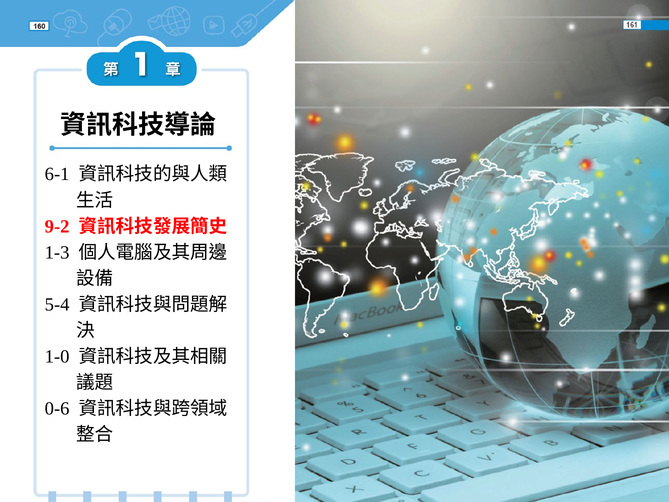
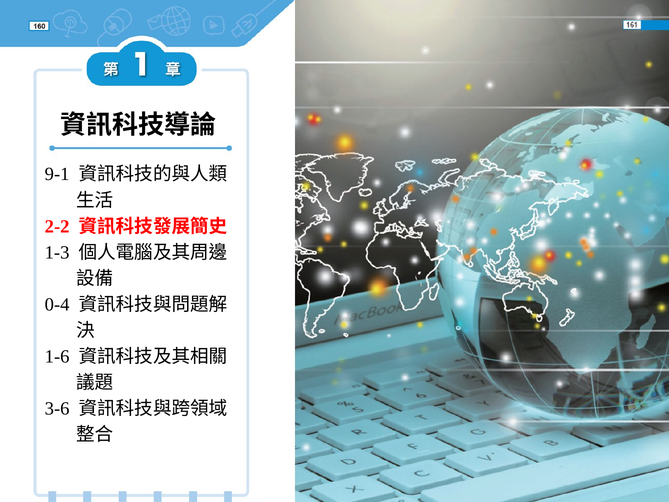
6-1: 6-1 -> 9-1 (57, 174)
9-2: 9-2 -> 2-2 (57, 226)
5-4: 5-4 -> 0-4 (57, 304)
1-0: 1-0 -> 1-6 (57, 356)
0-6: 0-6 -> 3-6 (57, 408)
